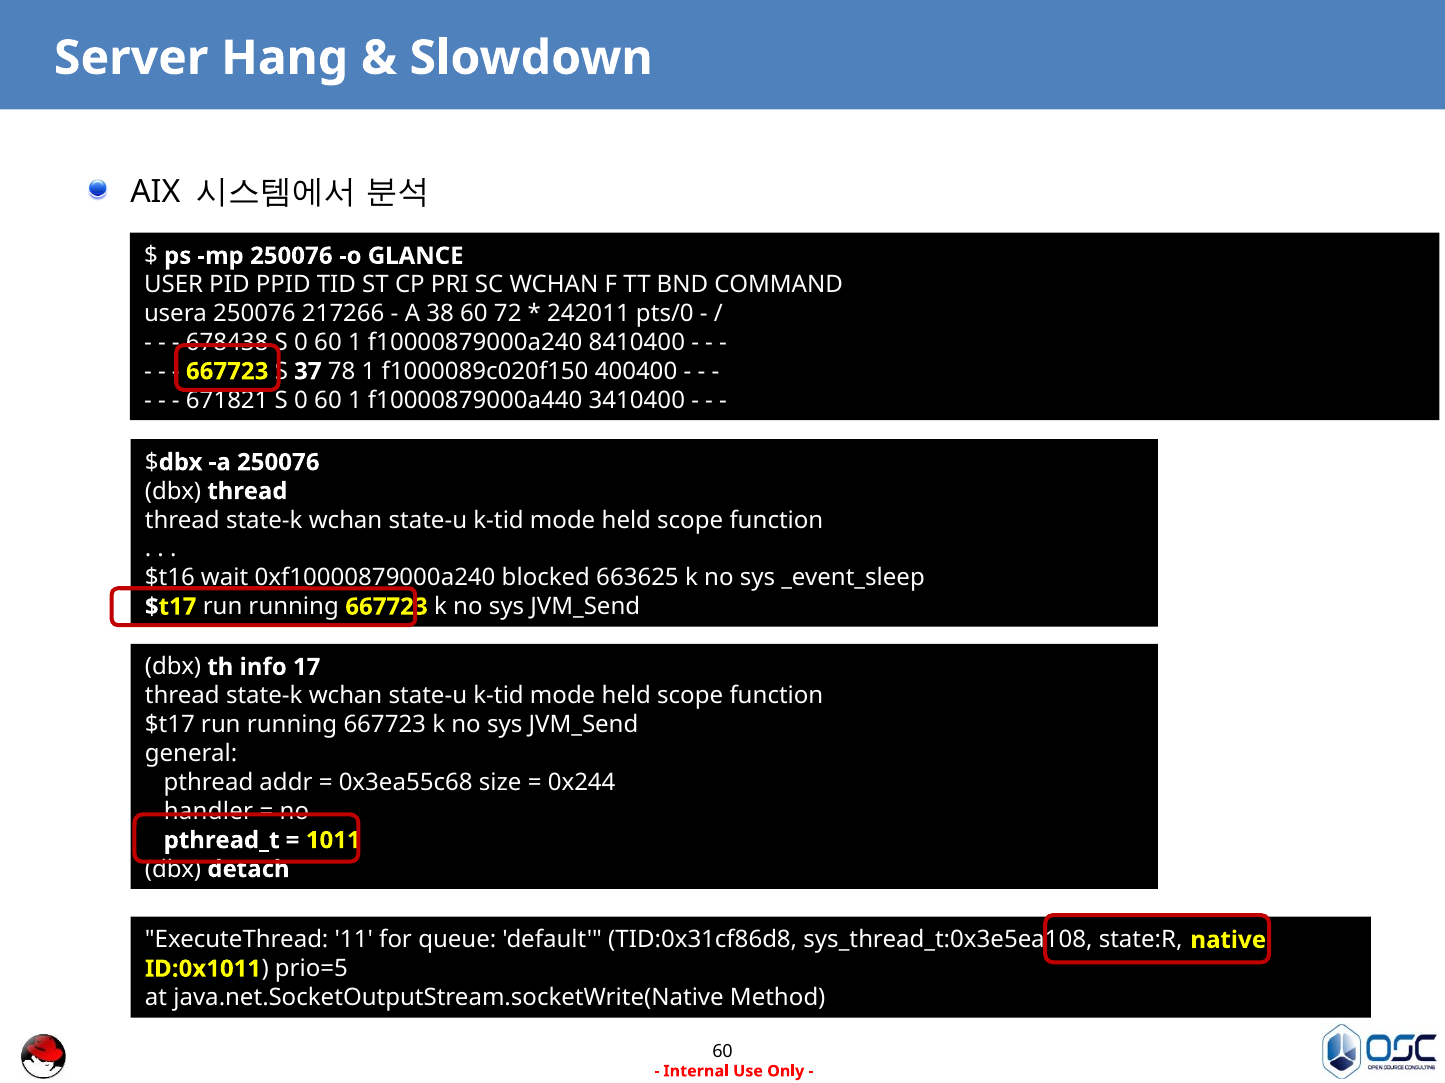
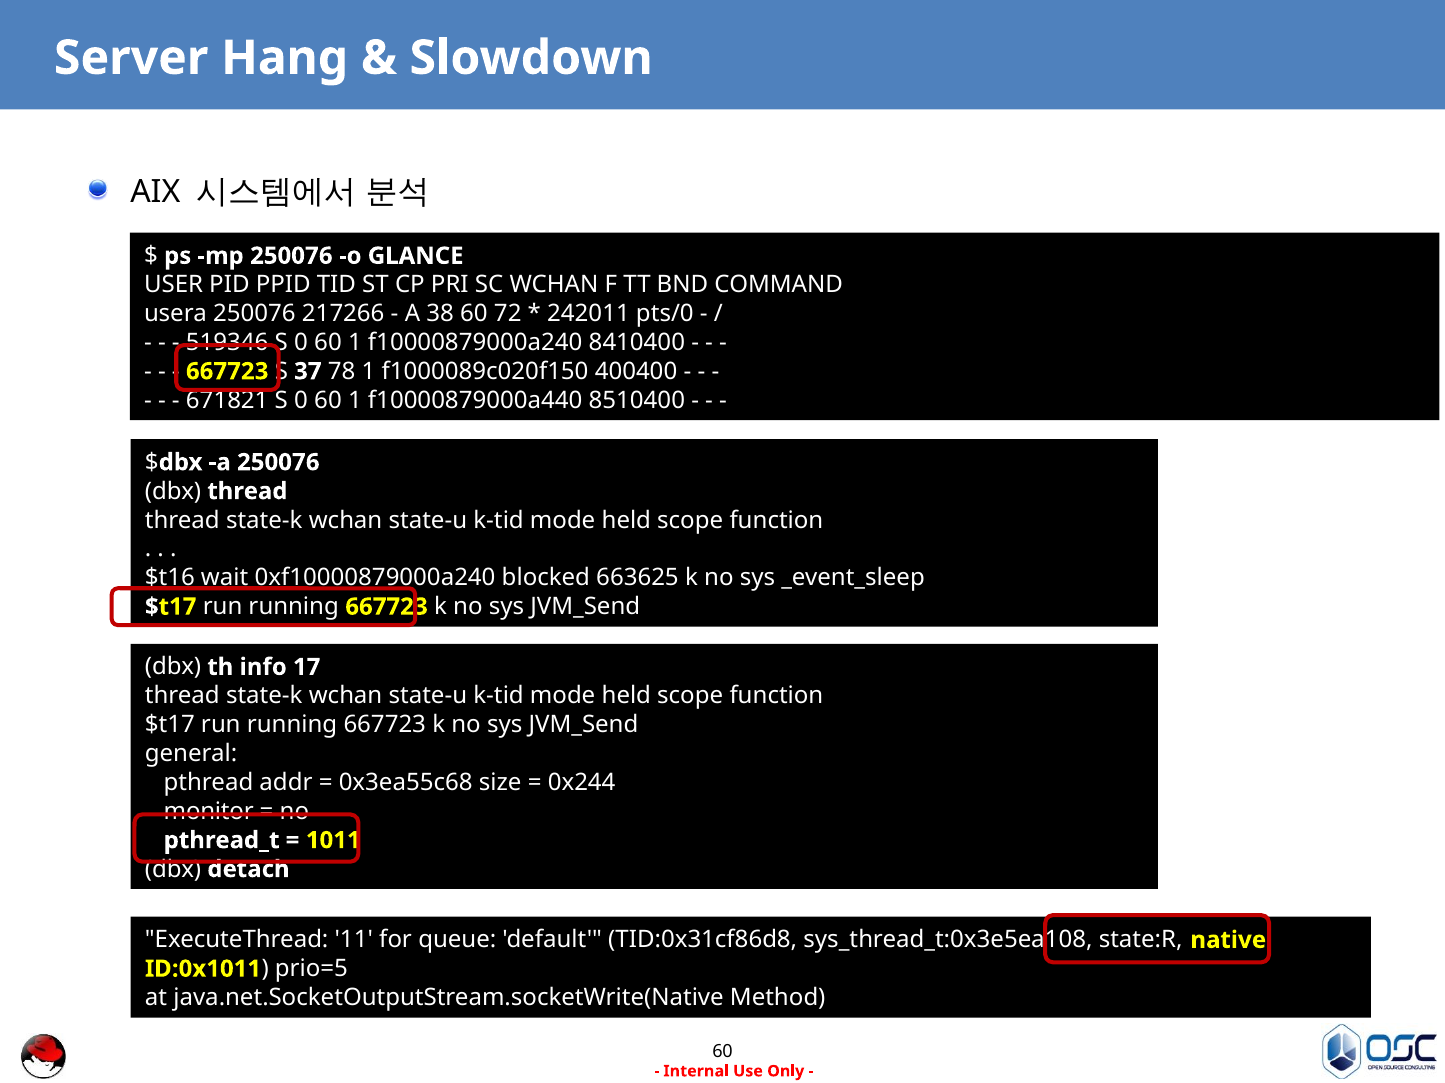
678438: 678438 -> 519346 (227, 343)
3410400: 3410400 -> 8510400 (637, 401)
handler: handler -> monitor (209, 812)
